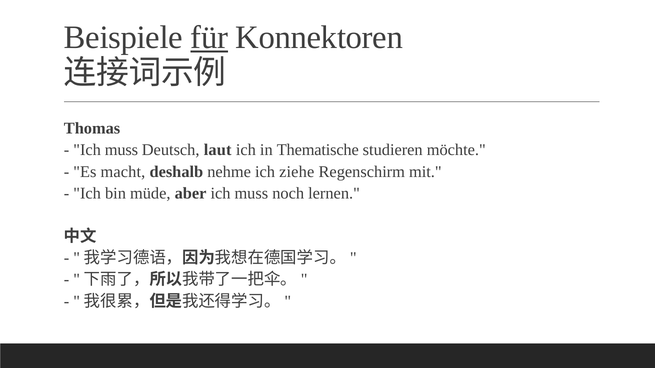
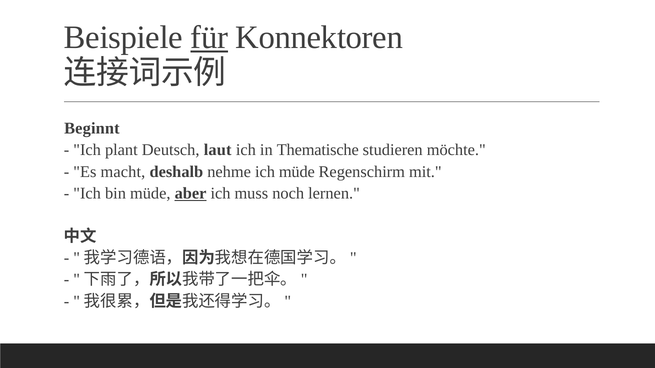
Thomas: Thomas -> Beginnt (92, 129)
muss: muss -> plant (121, 150)
ich ziehe: ziehe -> müde (297, 172)
aber underline: none -> present (191, 193)
